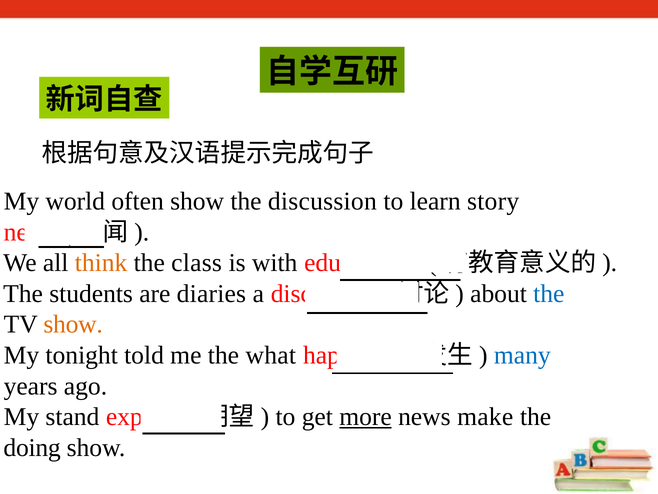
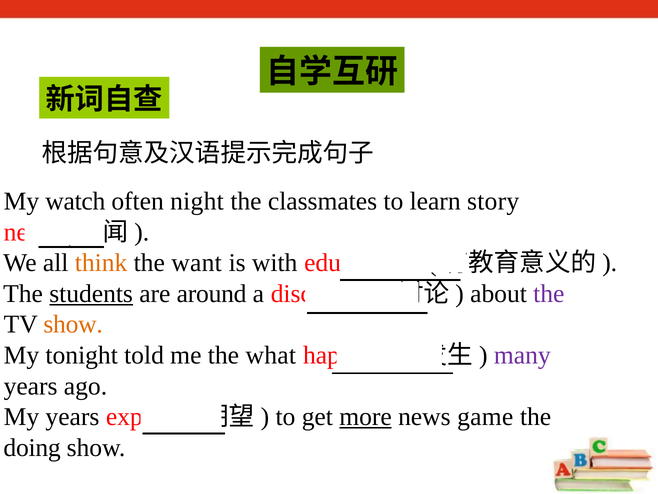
world: world -> watch (75, 201)
often show: show -> night (197, 201)
the discussion: discussion -> classmates (323, 201)
class: class -> want (197, 263)
students underline: none -> present (91, 293)
diaries: diaries -> around (212, 293)
the colour: blue -> purple (549, 293)
many colour: blue -> purple (522, 355)
My stand: stand -> years (72, 416)
make: make -> game (485, 416)
